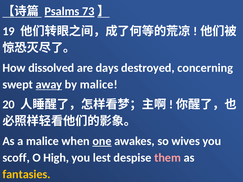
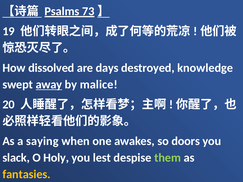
concerning: concerning -> knowledge (205, 68)
a malice: malice -> saying (42, 141)
one underline: present -> none (102, 141)
wives: wives -> doors (186, 141)
scoff: scoff -> slack (16, 158)
High: High -> Holy (56, 158)
them colour: pink -> light green (168, 158)
